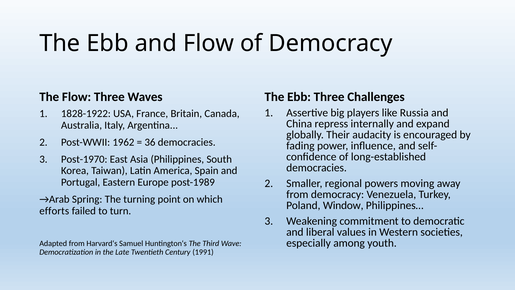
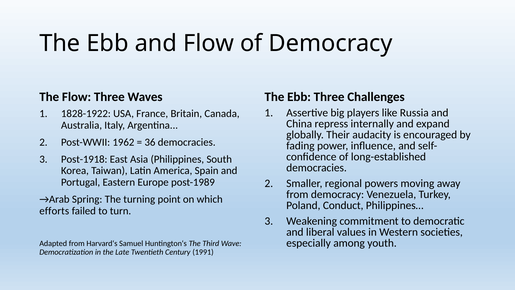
Post-1970: Post-1970 -> Post-1918 (84, 159)
Window: Window -> Conduct (343, 205)
